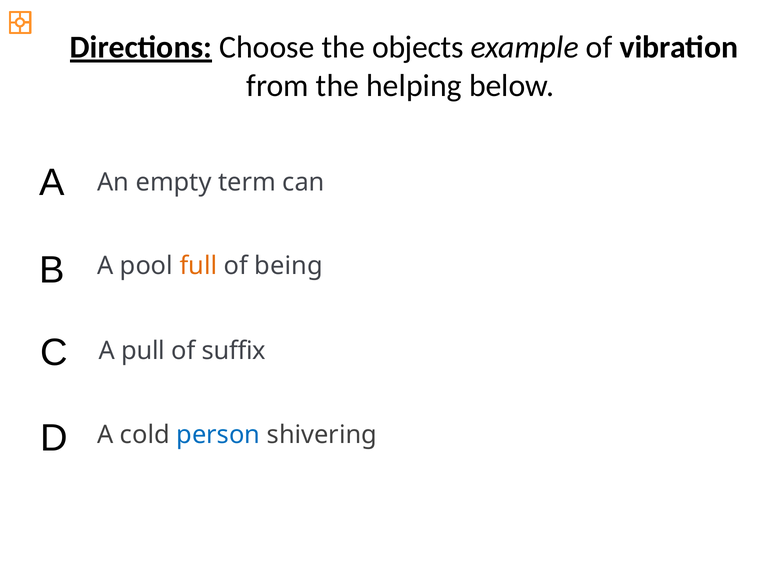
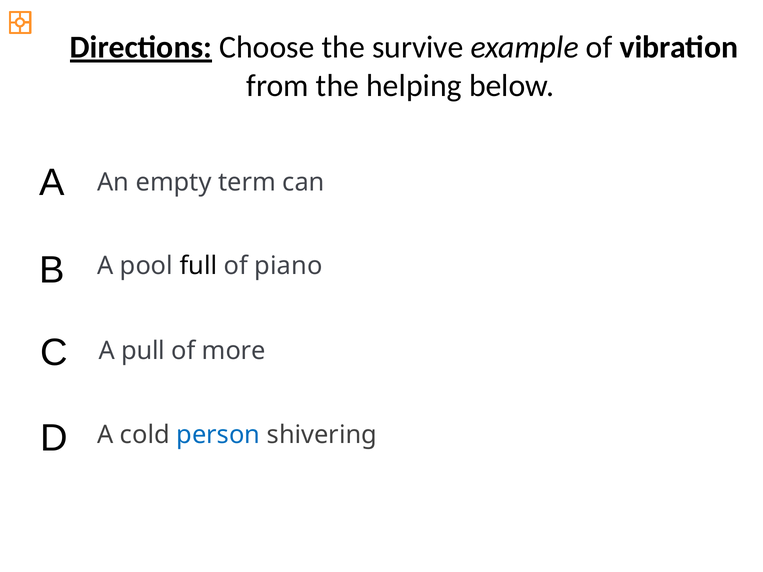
objects: objects -> survive (418, 47)
full colour: orange -> black (198, 266)
being: being -> piano (289, 266)
suffix: suffix -> more (234, 351)
